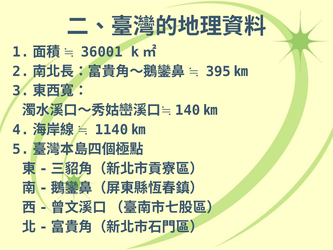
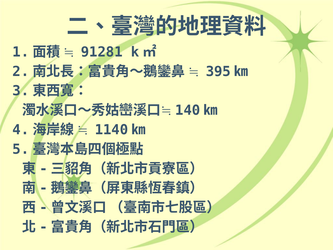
36001: 36001 -> 91281 (102, 52)
